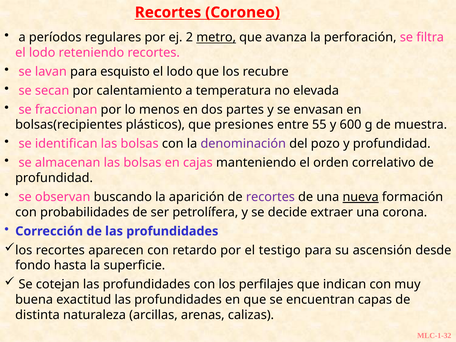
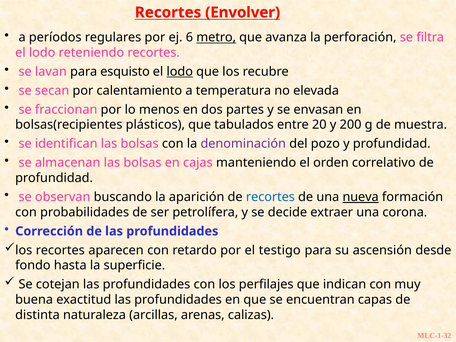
Coroneo: Coroneo -> Envolver (243, 12)
2: 2 -> 6 (189, 37)
lodo underline: none -> present (180, 72)
presiones: presiones -> tabulados (244, 125)
55: 55 -> 20 (319, 125)
600: 600 -> 200 (351, 125)
recortes colour: purple -> blue (270, 197)
